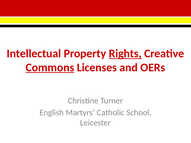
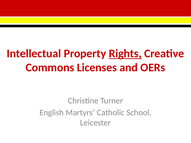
Commons underline: present -> none (50, 68)
